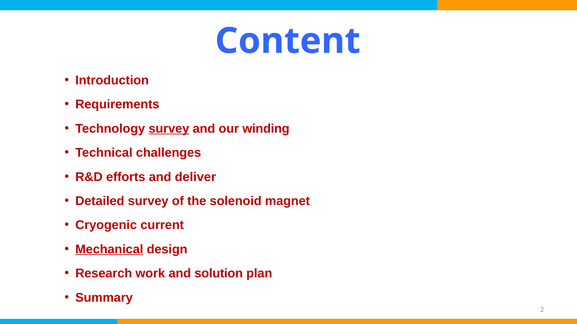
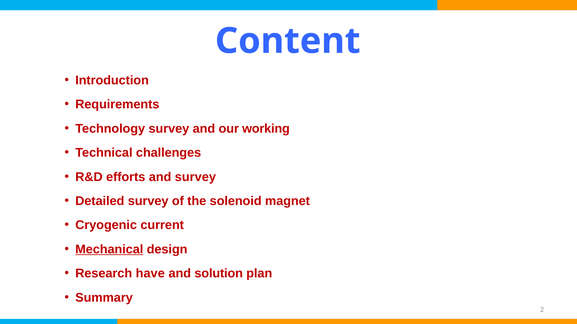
survey underline: present -> none (169, 129)
winding: winding -> working (266, 129)
and deliver: deliver -> survey (195, 177)
work: work -> have (150, 274)
